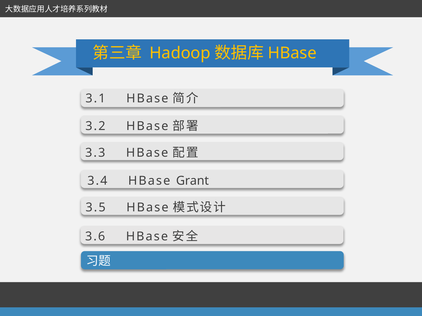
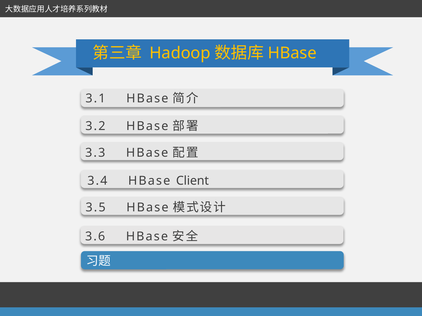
Grant: Grant -> Client (192, 181)
